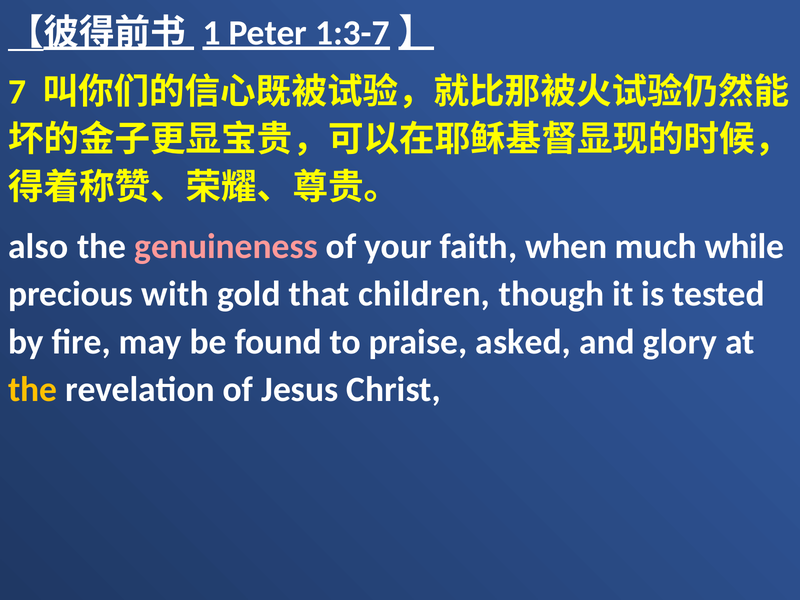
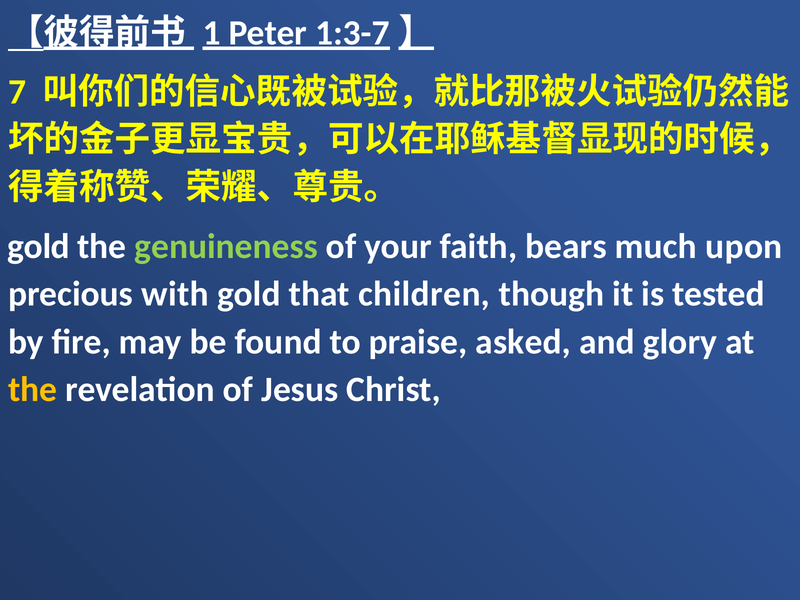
also: also -> gold (39, 246)
genuineness colour: pink -> light green (226, 246)
when: when -> bears (566, 246)
while: while -> upon (744, 246)
